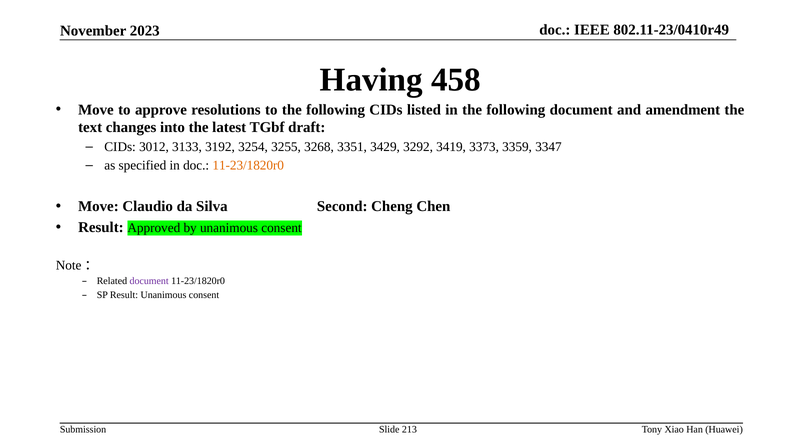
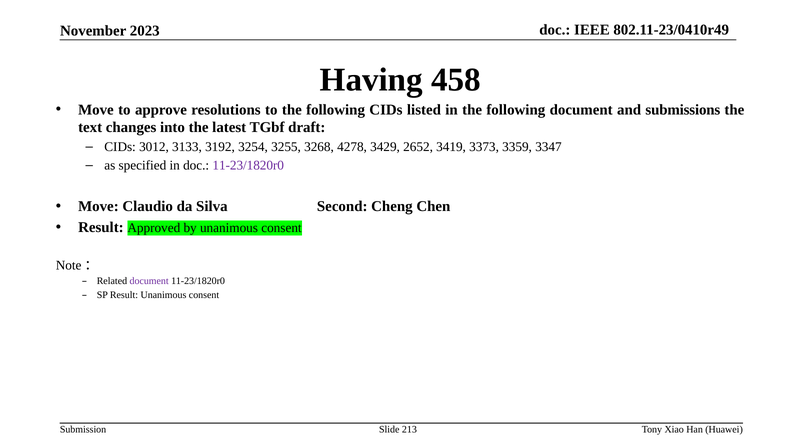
amendment: amendment -> submissions (683, 110)
3351: 3351 -> 4278 (352, 147)
3292: 3292 -> 2652 (418, 147)
11-23/1820r0 colour: orange -> purple (248, 165)
